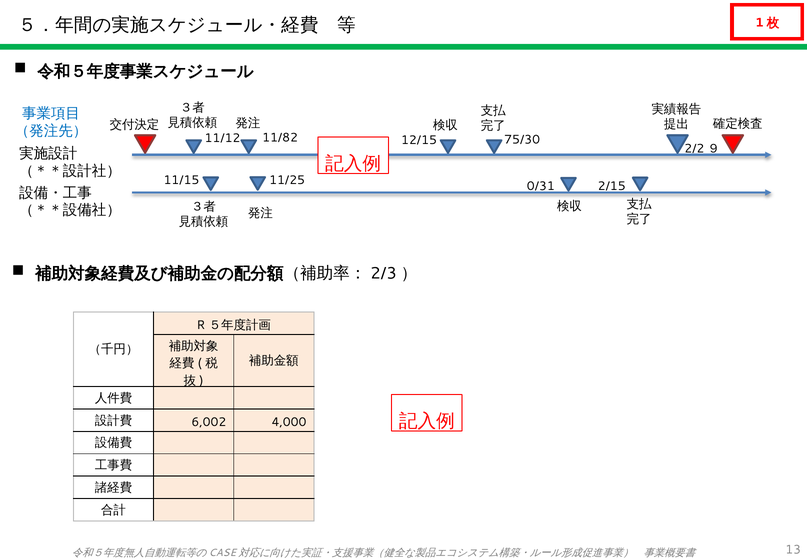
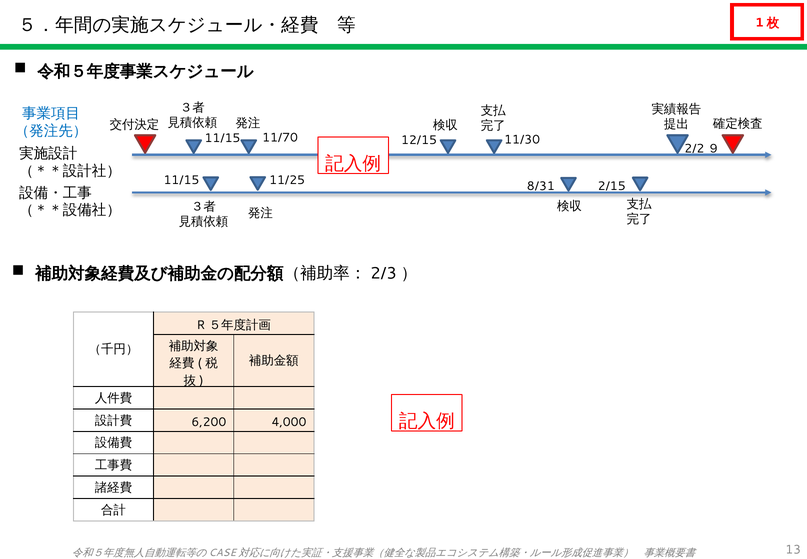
11/82: 11/82 -> 11/70 (280, 137)
11/12: 11/12 -> 11/15 (222, 138)
75/30: 75/30 -> 11/30 (522, 139)
0/31: 0/31 -> 8/31 (541, 186)
6,002: 6,002 -> 6,200 (209, 422)
